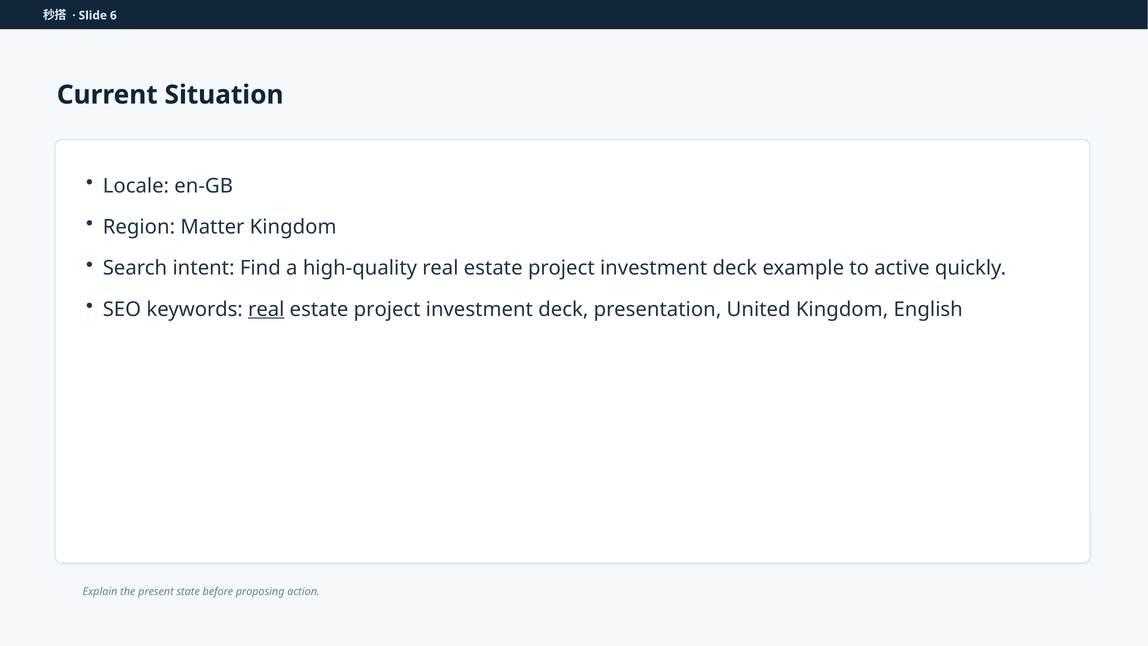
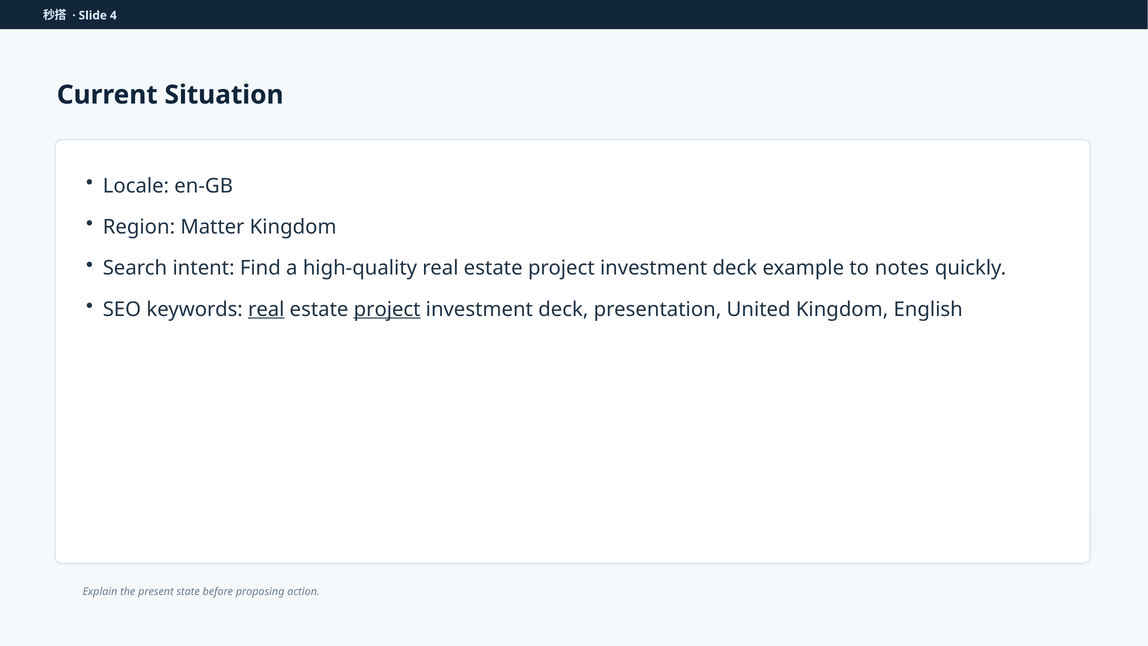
6: 6 -> 4 (113, 15)
active: active -> notes (902, 268)
project underline: none -> present (387, 309)
